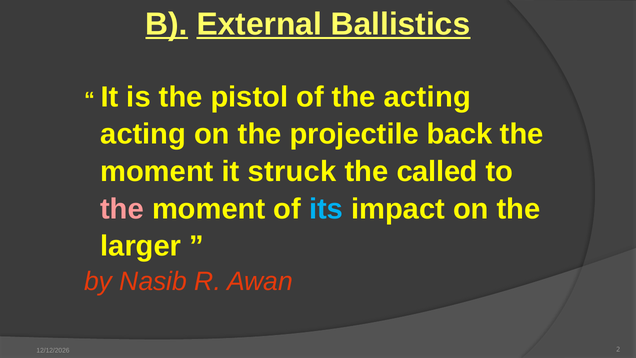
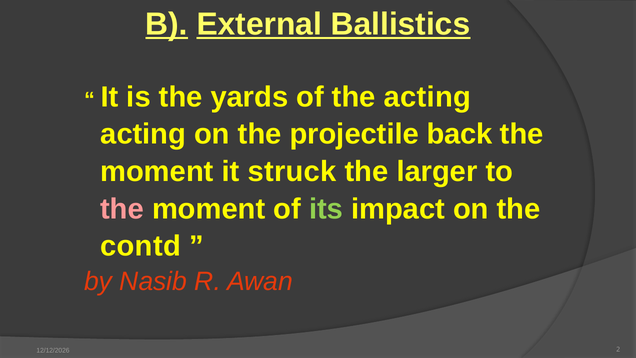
pistol: pistol -> yards (249, 97)
called: called -> larger (437, 171)
its colour: light blue -> light green (326, 209)
larger: larger -> contd (141, 246)
